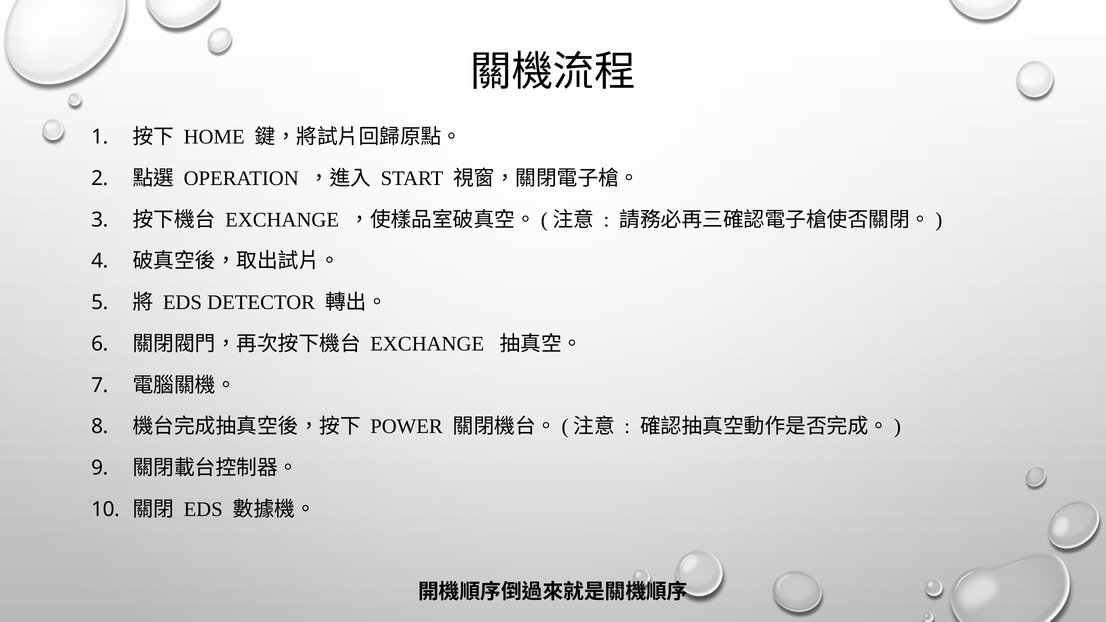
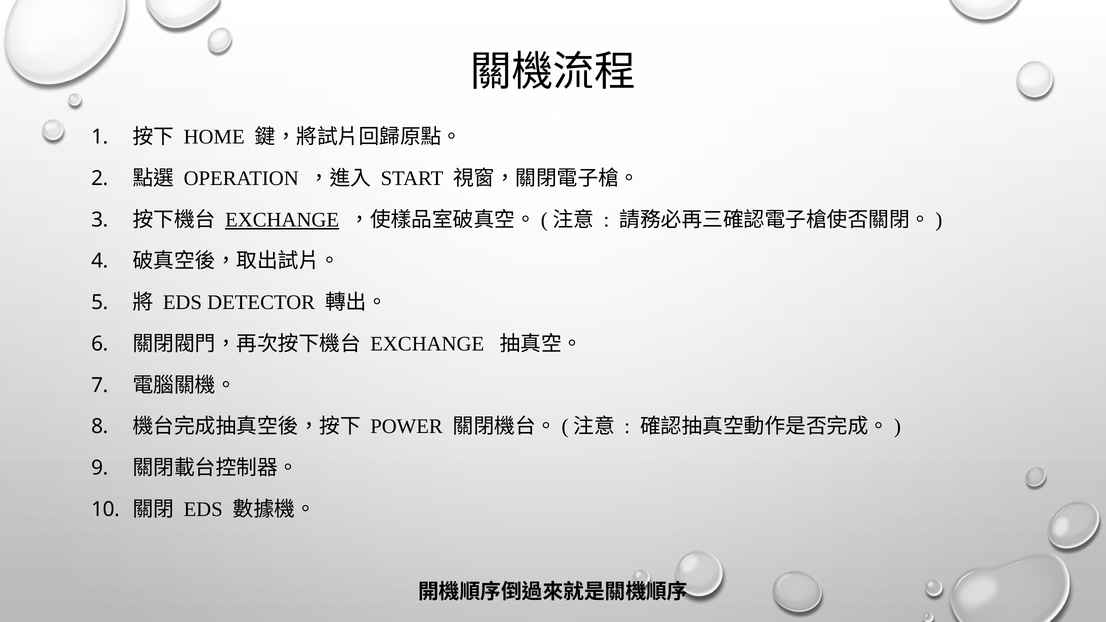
EXCHANGE underline: none -> present (282, 220)
